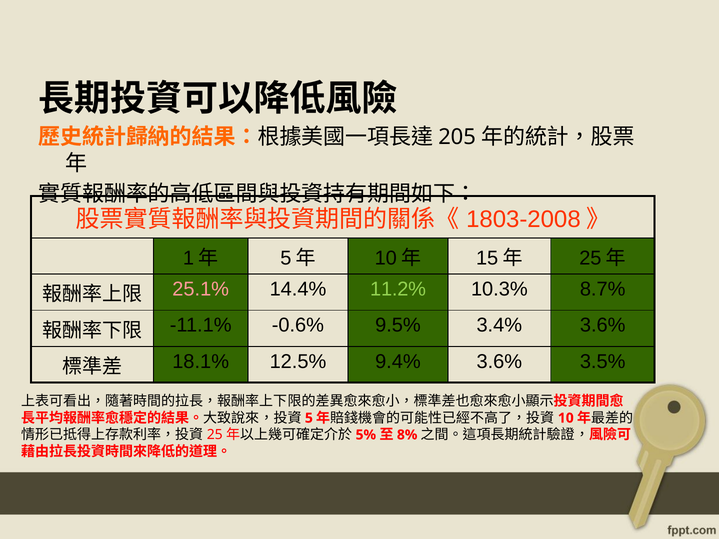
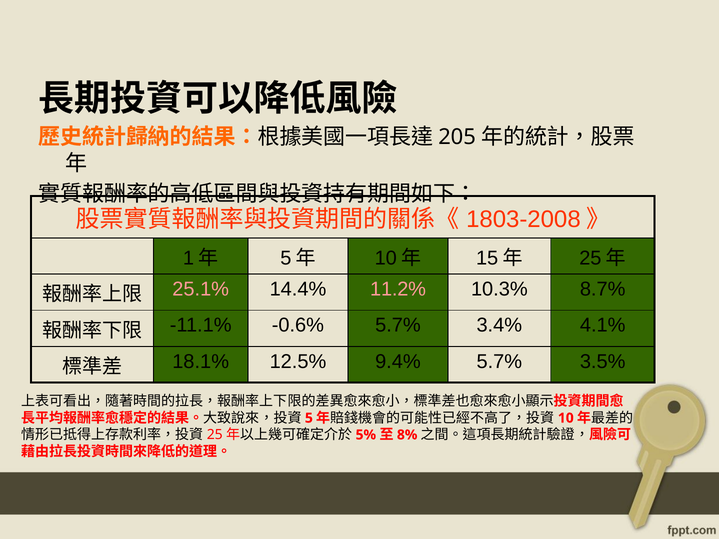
11.2% colour: light green -> pink (398, 289)
-0.6% 9.5%: 9.5% -> 5.7% (398, 325)
3.4% 3.6%: 3.6% -> 4.1% (603, 325)
9.4% 3.6%: 3.6% -> 5.7% (499, 362)
